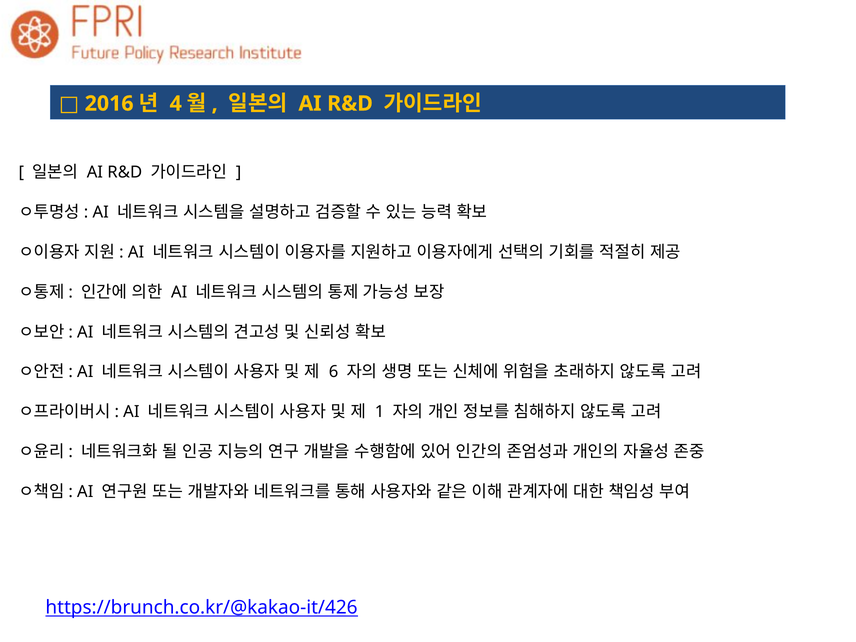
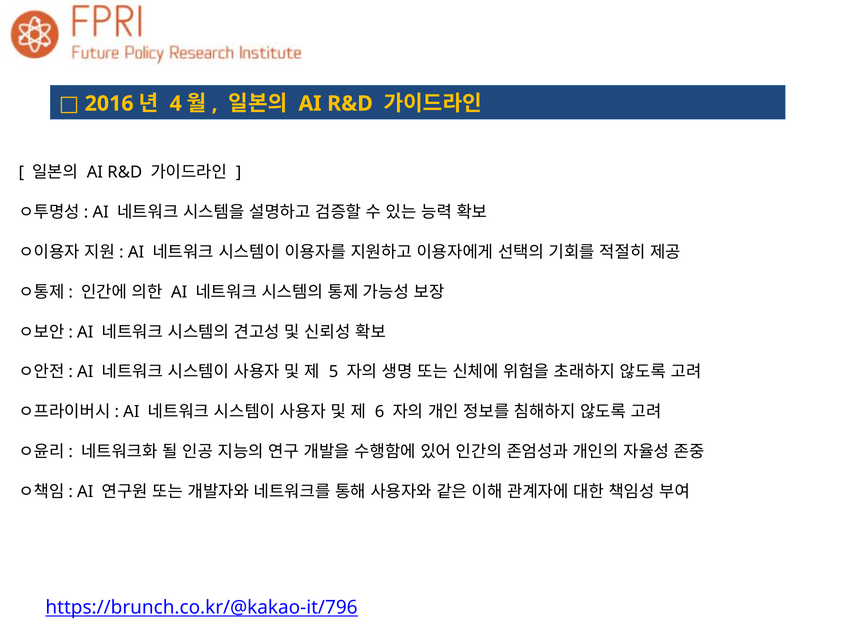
6: 6 -> 5 (334, 372)
1: 1 -> 6 (380, 412)
https://brunch.co.kr/@kakao-it/426: https://brunch.co.kr/@kakao-it/426 -> https://brunch.co.kr/@kakao-it/796 (202, 608)
